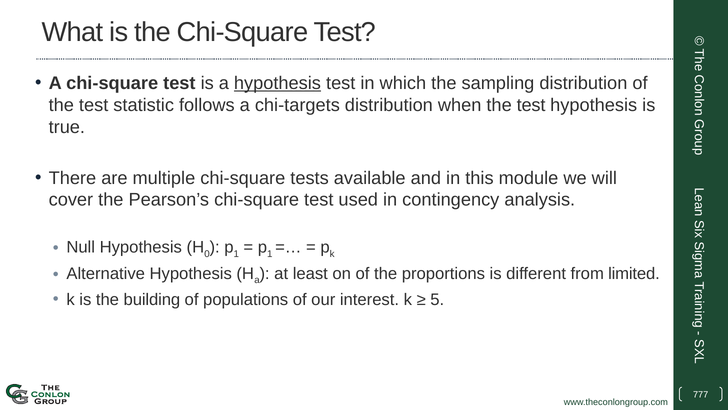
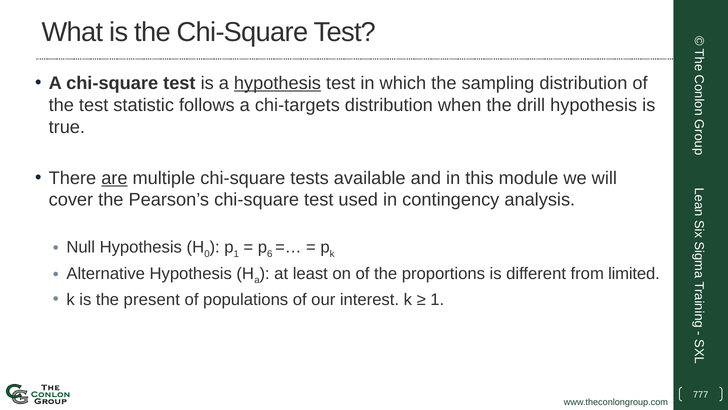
when the test: test -> drill (531, 105)
are underline: none -> present (114, 178)
1: 1 -> 6 (270, 254)
building: building -> present (152, 299)
5: 5 -> 1 (437, 299)
